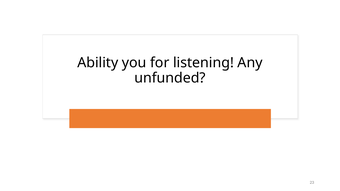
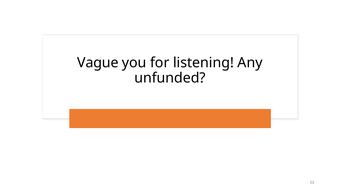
Ability: Ability -> Vague (98, 63)
